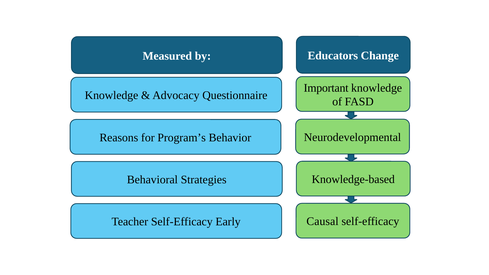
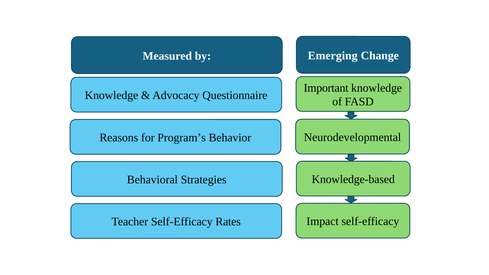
Educators: Educators -> Emerging (333, 56)
Causal: Causal -> Impact (323, 222)
Early: Early -> Rates (228, 222)
